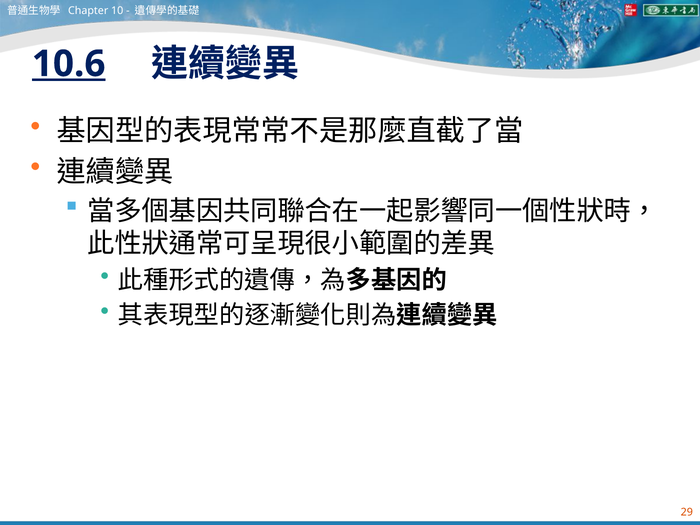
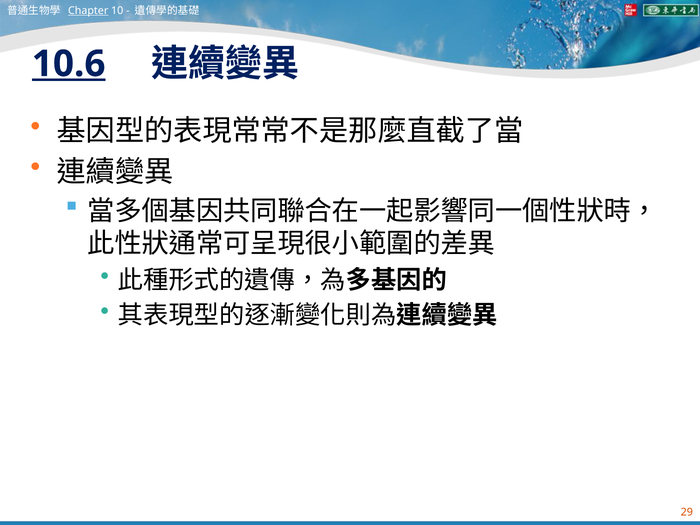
Chapter underline: none -> present (88, 11)
